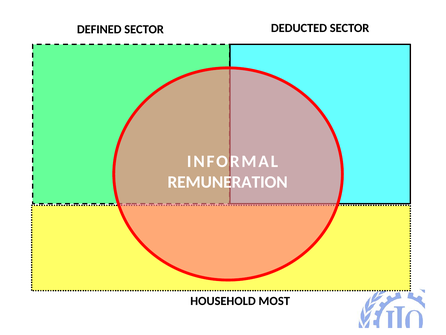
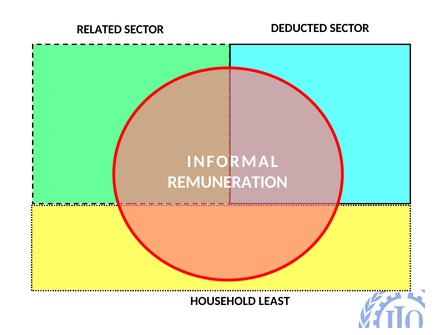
DEFINED: DEFINED -> RELATED (99, 29)
MOST: MOST -> LEAST (274, 301)
